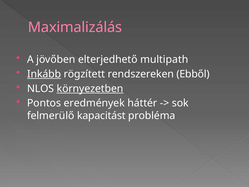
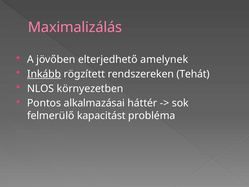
multipath: multipath -> amelynek (164, 59)
Ebből: Ebből -> Tehát (193, 74)
környezetben underline: present -> none (90, 89)
eredmények: eredmények -> alkalmazásai (94, 103)
